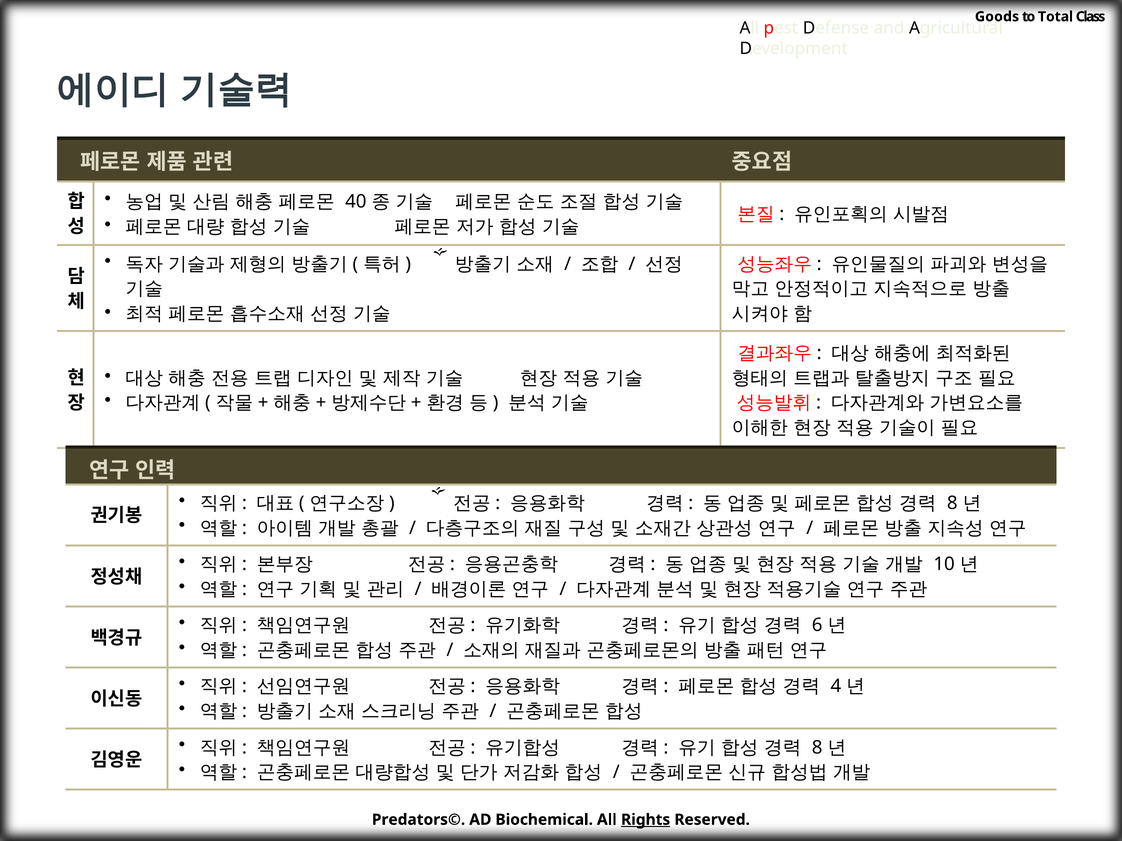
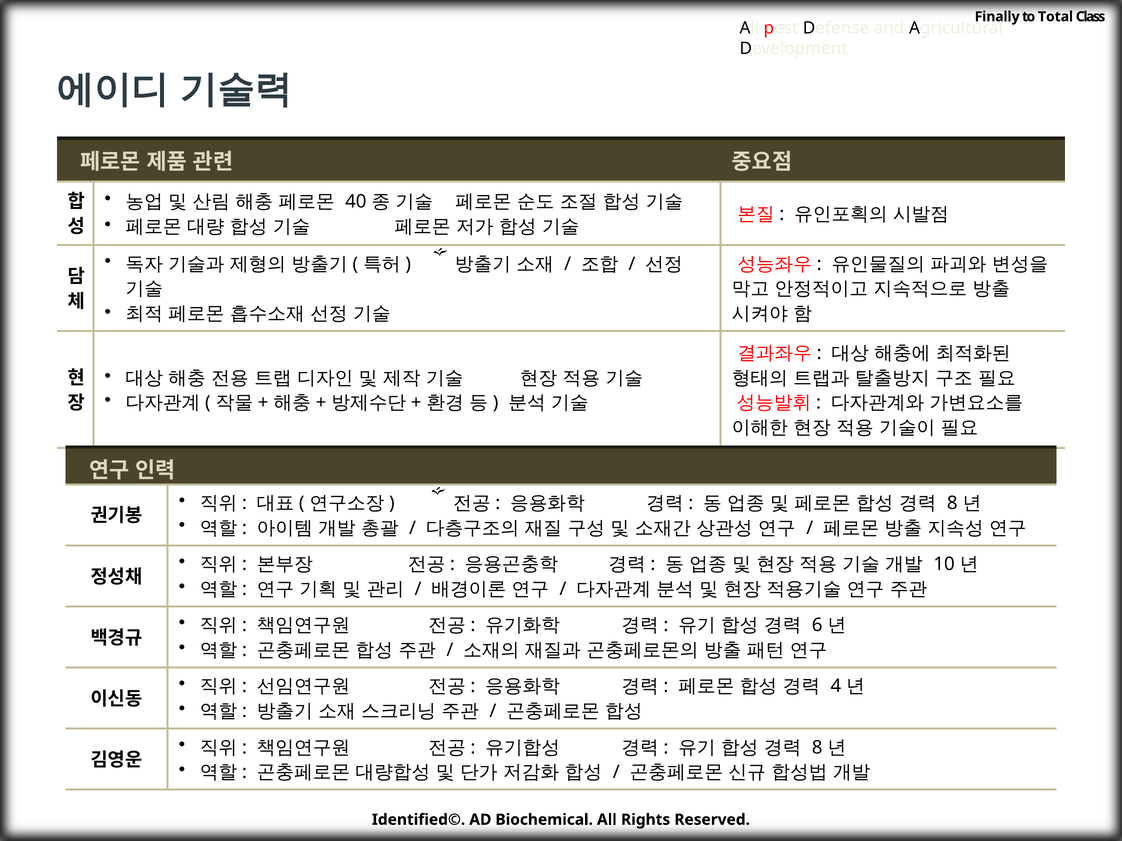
Goods: Goods -> Finally (997, 17)
Predators©: Predators© -> Identified© (419, 820)
Rights underline: present -> none (646, 820)
